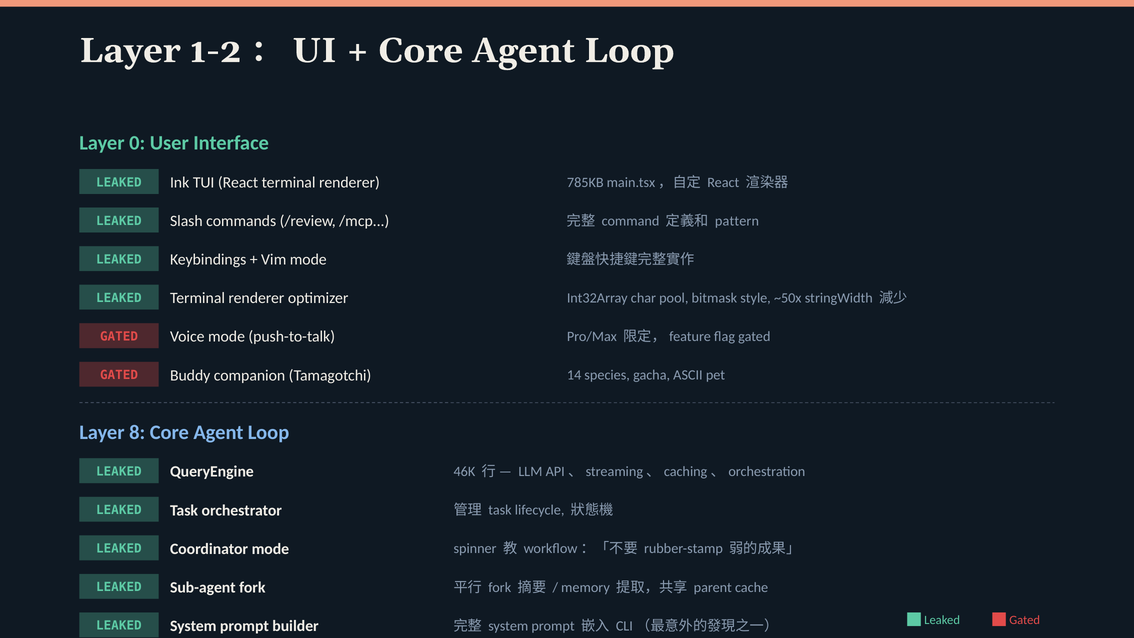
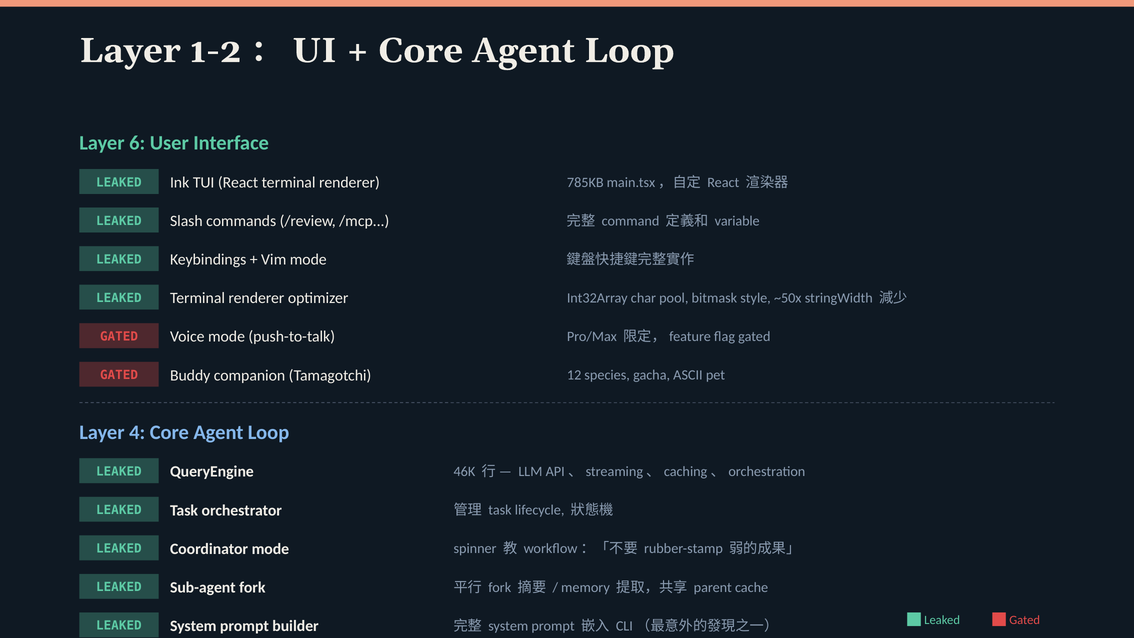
0: 0 -> 6 (137, 143)
pattern: pattern -> variable (737, 221)
14: 14 -> 12 (574, 375)
8: 8 -> 4 (137, 432)
